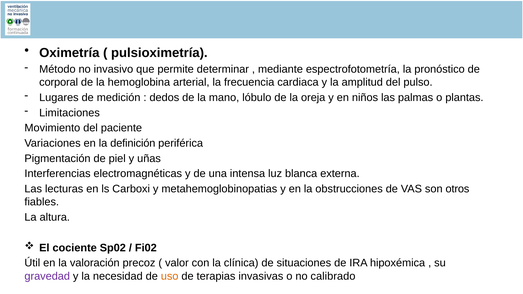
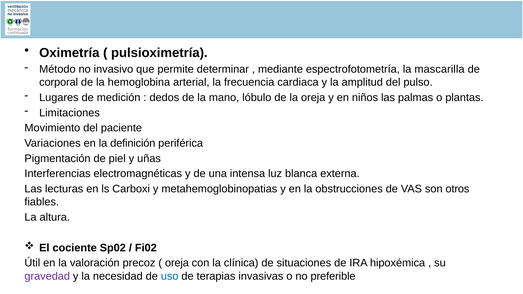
pronóstico: pronóstico -> mascarilla (439, 69)
valor: valor -> oreja (177, 263)
uso colour: orange -> blue (170, 276)
calibrado: calibrado -> preferible (333, 276)
